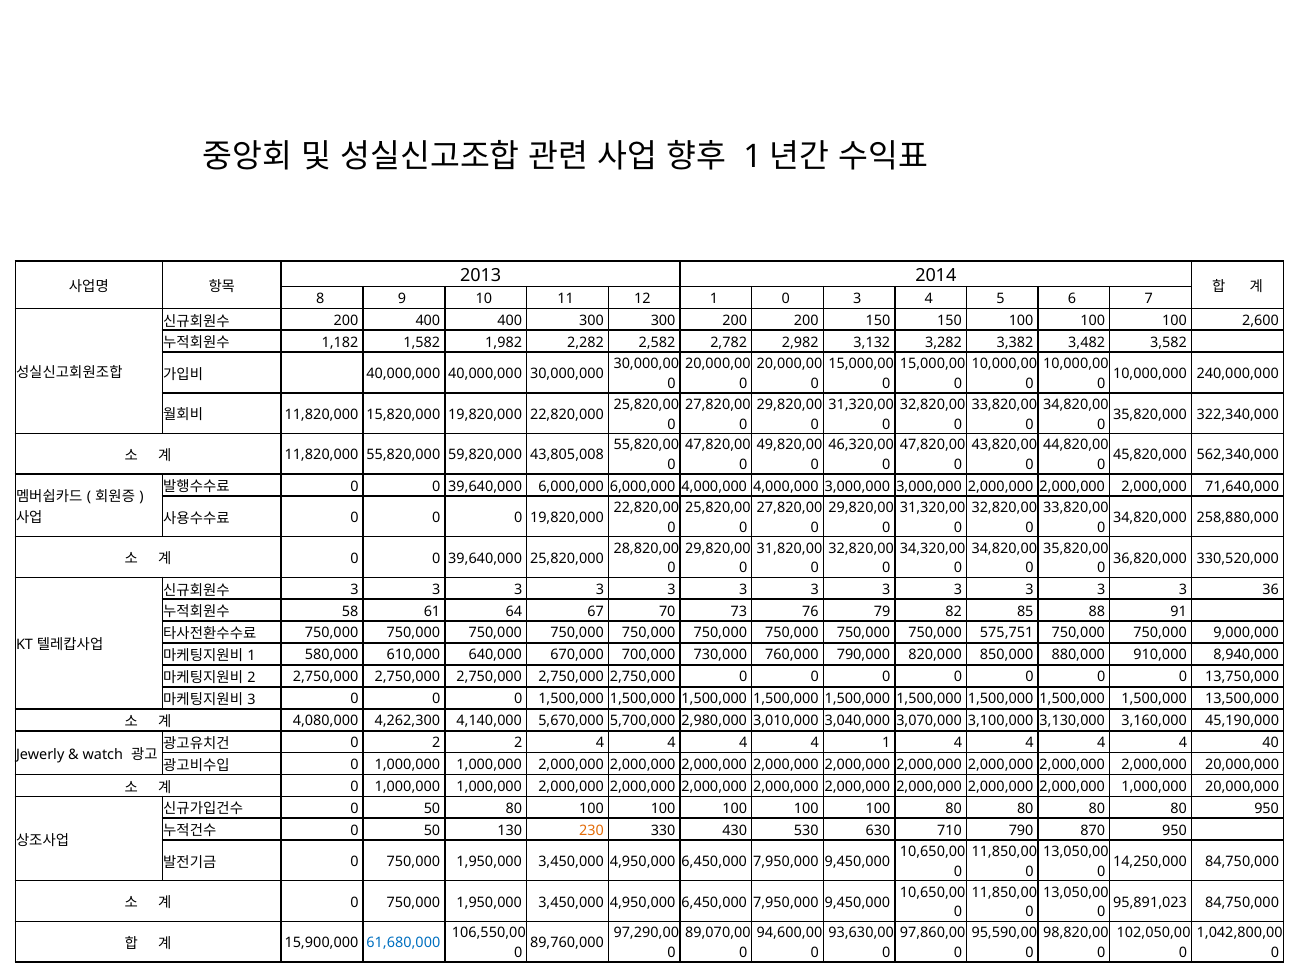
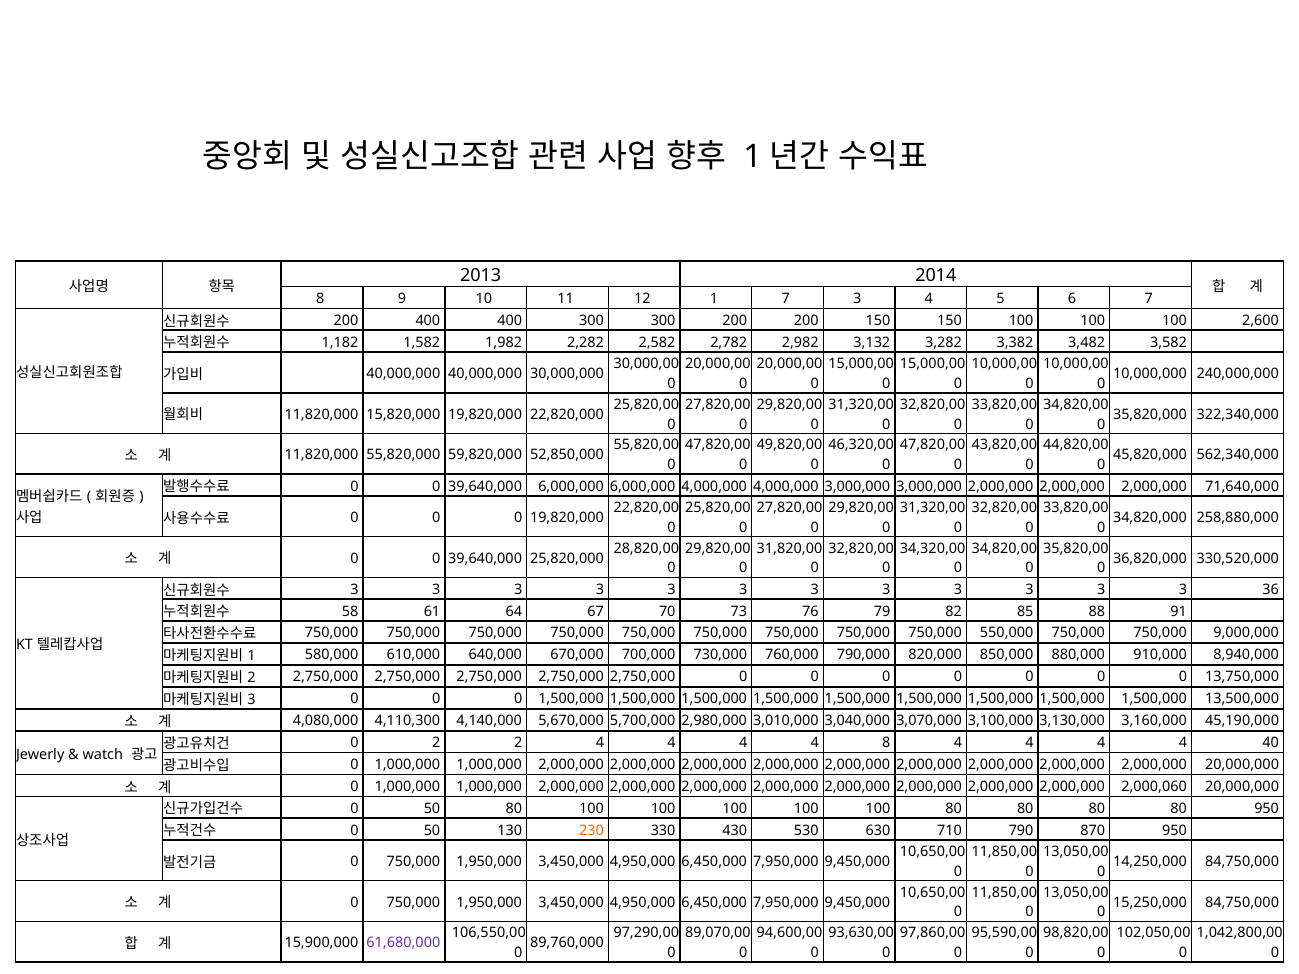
1 0: 0 -> 7 (786, 299)
43,805,008: 43,805,008 -> 52,850,000 (567, 455)
575,751: 575,751 -> 550,000 (1007, 633)
4,262,300: 4,262,300 -> 4,110,300 (407, 721)
4 1: 1 -> 8 (886, 743)
2,000,000 1,000,000: 1,000,000 -> 2,000,060 (1154, 787)
95,891,023: 95,891,023 -> 15,250,000 (1150, 902)
61,680,000 colour: blue -> purple (403, 943)
